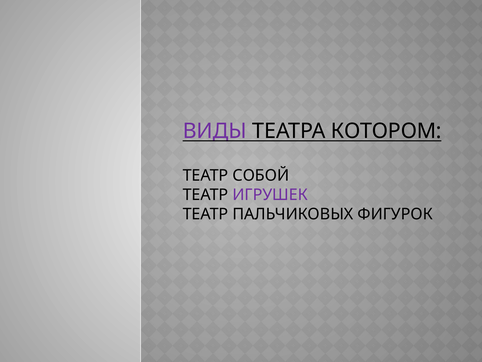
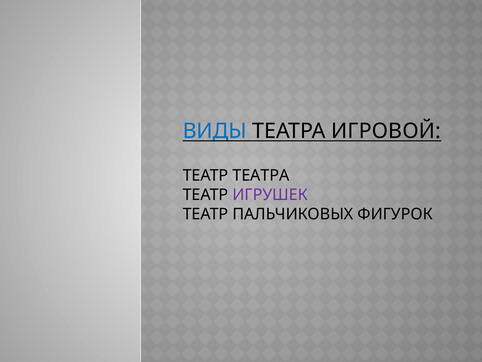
ВИДЫ colour: purple -> blue (215, 131)
КОТОРОМ: КОТОРОМ -> ИГРОВОЙ (386, 131)
ТЕАТР СОБОЙ: СОБОЙ -> ТЕАТРА (261, 175)
